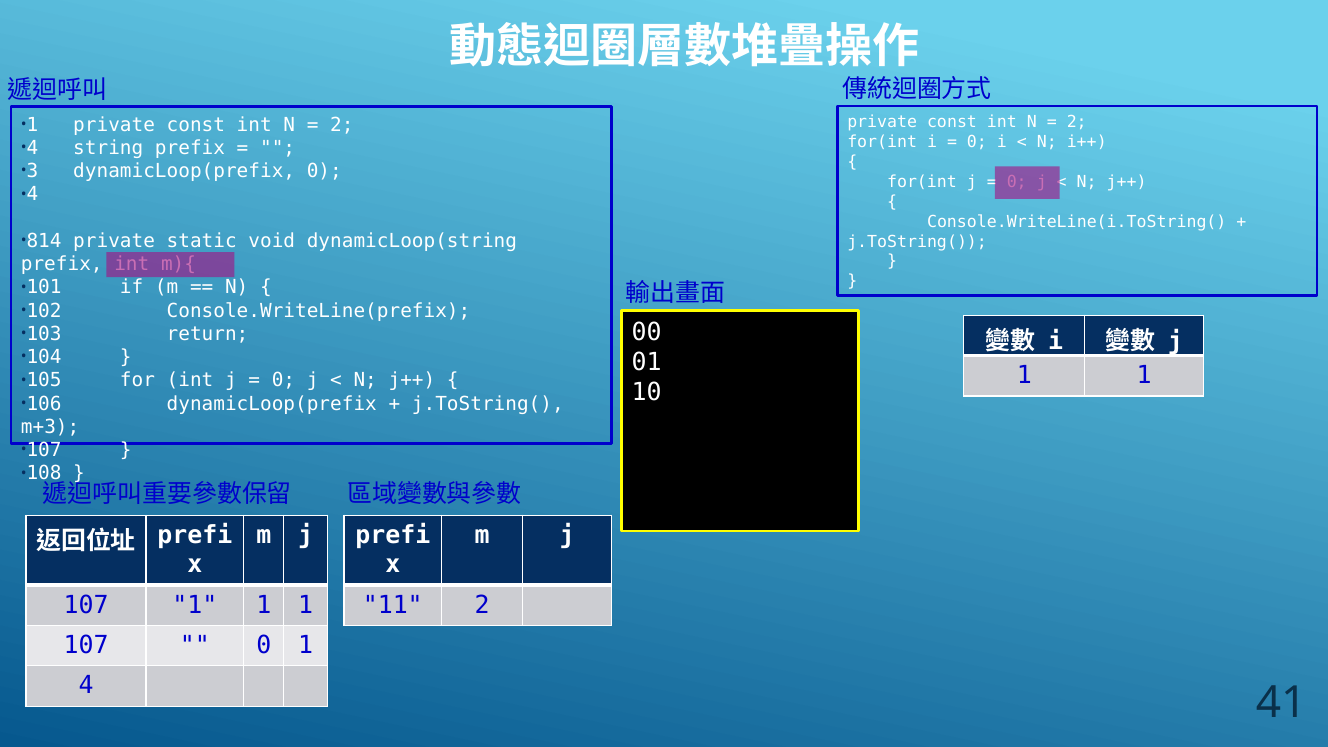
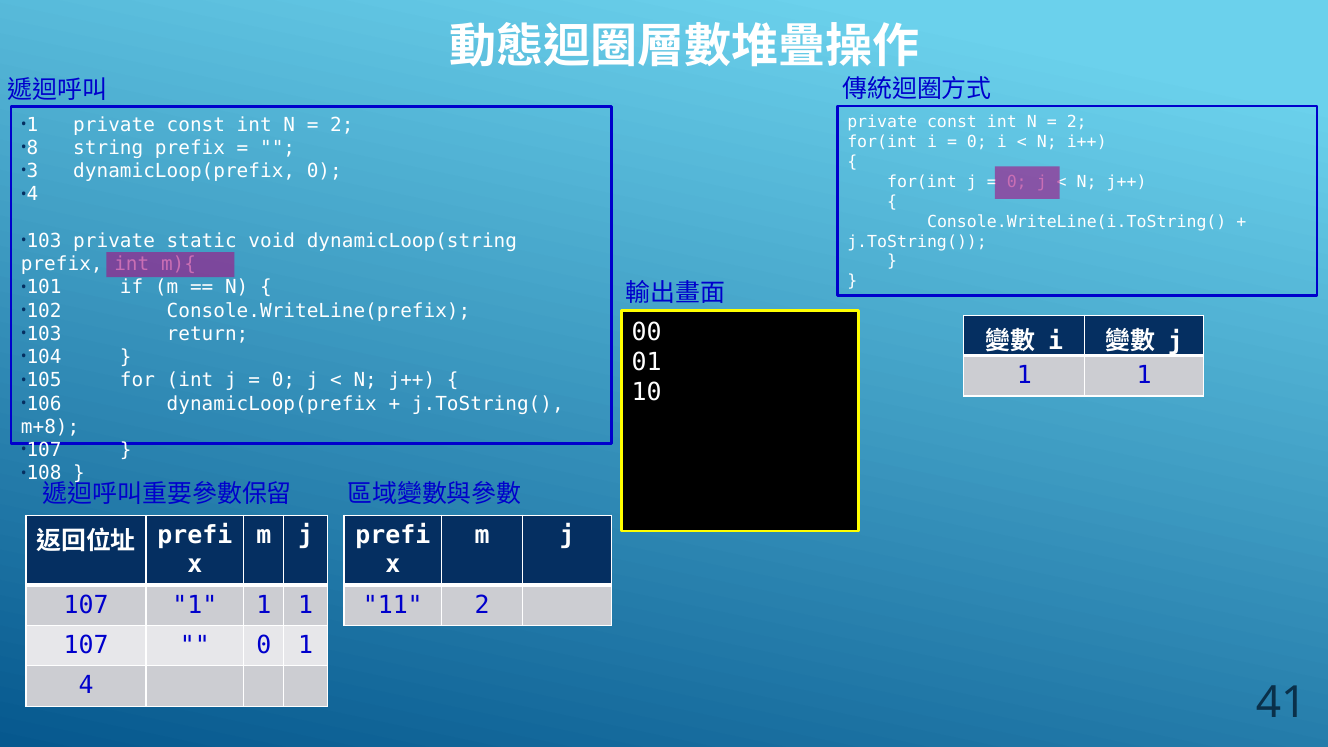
4: 4 -> 8 (32, 148)
814: 814 -> 103 (44, 241)
m+3: m+3 -> m+8 (50, 427)
